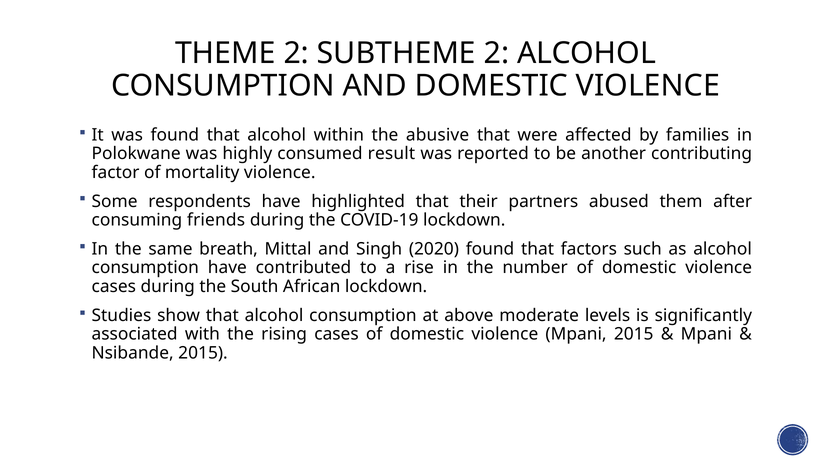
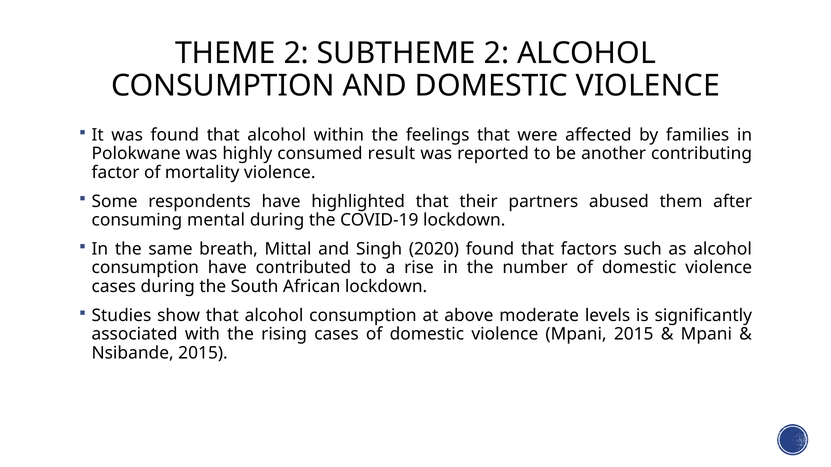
abusive: abusive -> feelings (438, 135)
friends: friends -> mental (216, 220)
